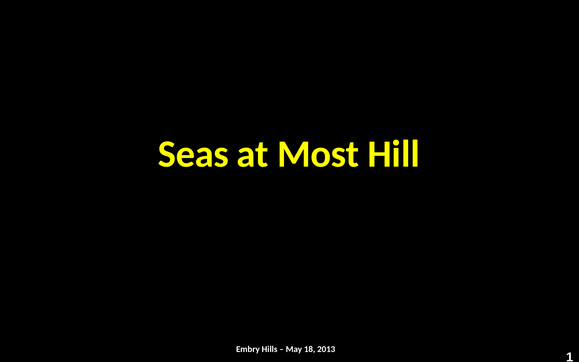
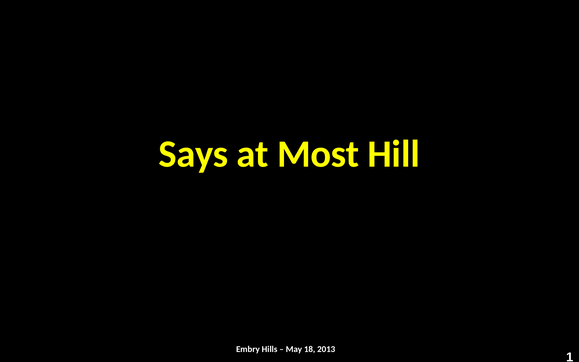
Seas: Seas -> Says (193, 154)
